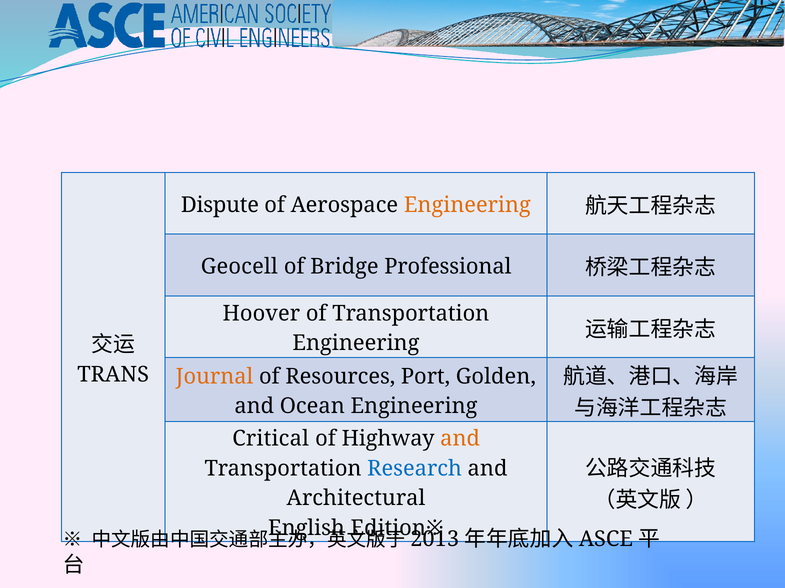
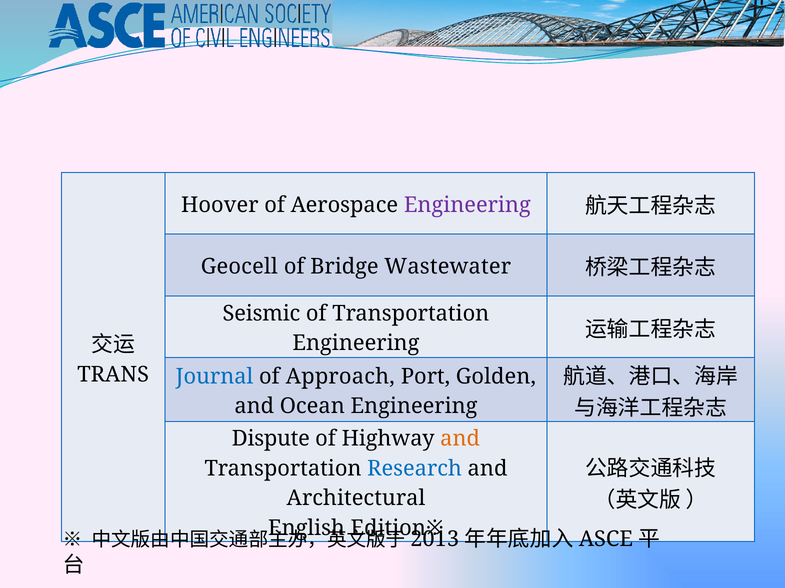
Dispute: Dispute -> Hoover (220, 205)
Engineering colour: orange -> purple (467, 205)
Professional: Professional -> Wastewater (448, 267)
Hoover: Hoover -> Seismic (261, 314)
Journal colour: orange -> blue (215, 377)
Resources: Resources -> Approach (340, 377)
Critical: Critical -> Dispute (271, 439)
